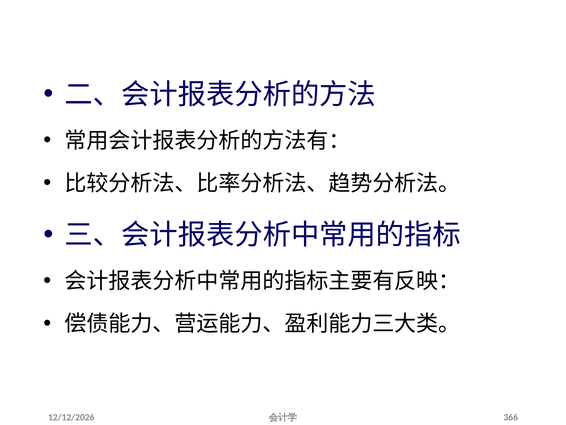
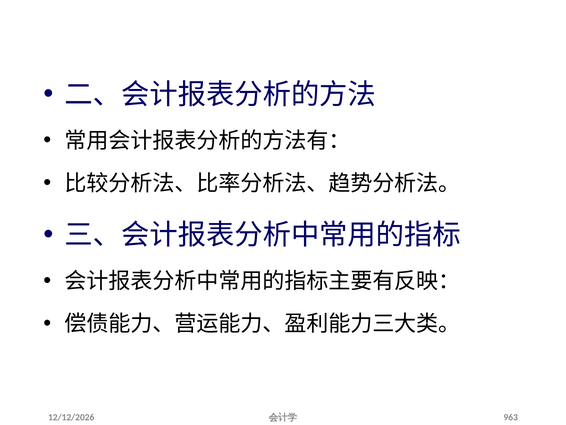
366: 366 -> 963 (511, 417)
